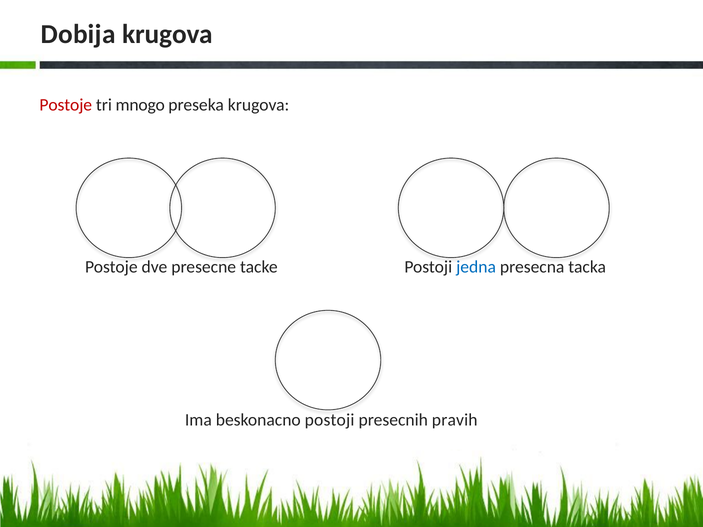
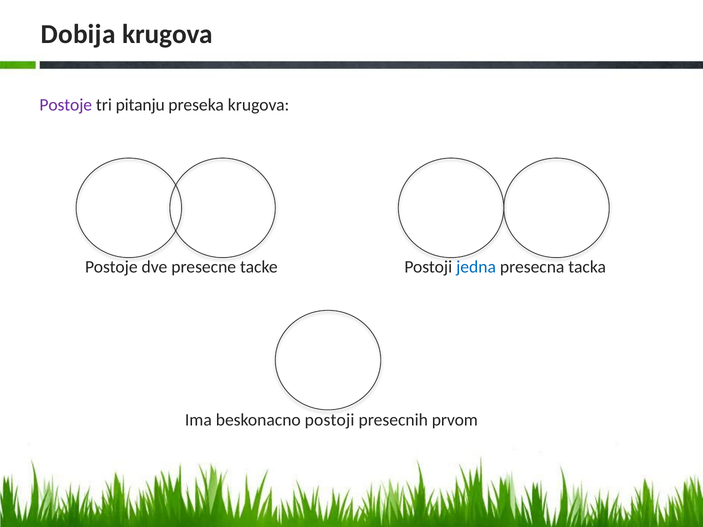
Postoje colour: red -> purple (66, 105)
mnogo: mnogo -> pitanju (140, 105)
pravih: pravih -> prvom (455, 420)
